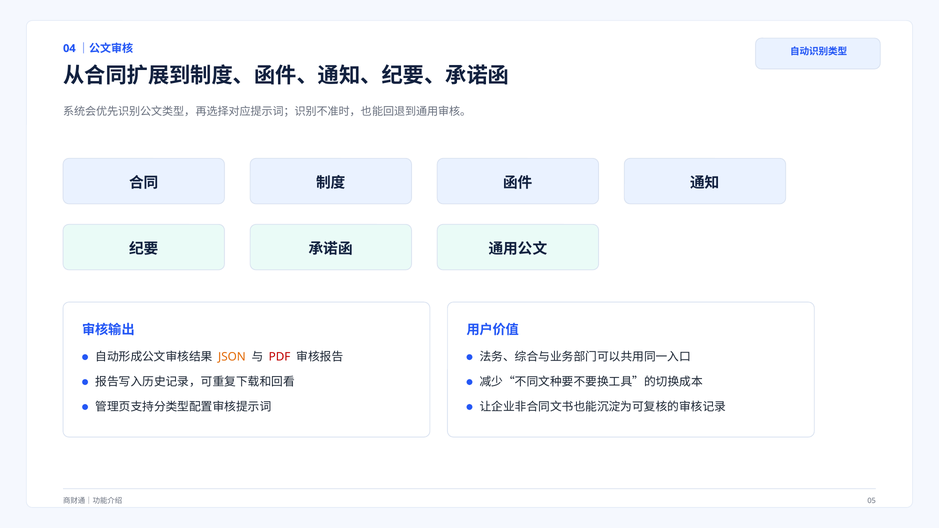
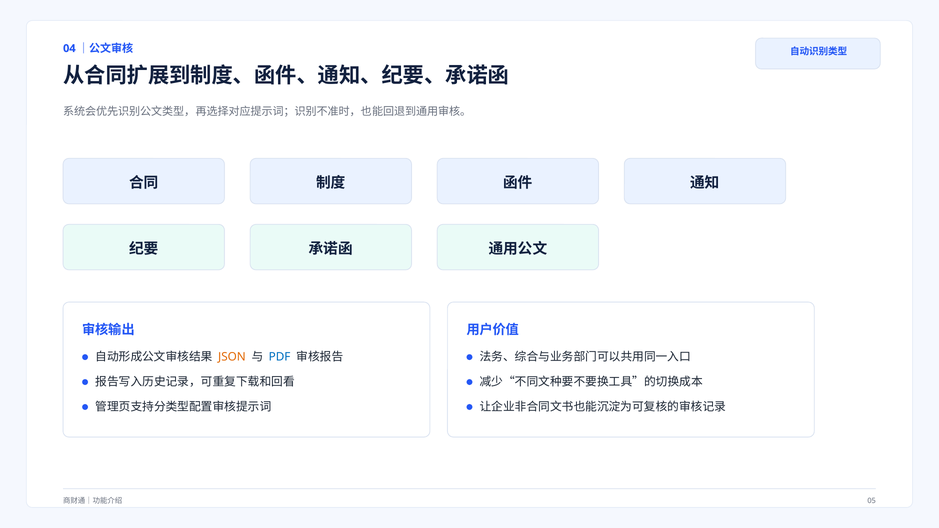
PDF colour: red -> blue (280, 357)
